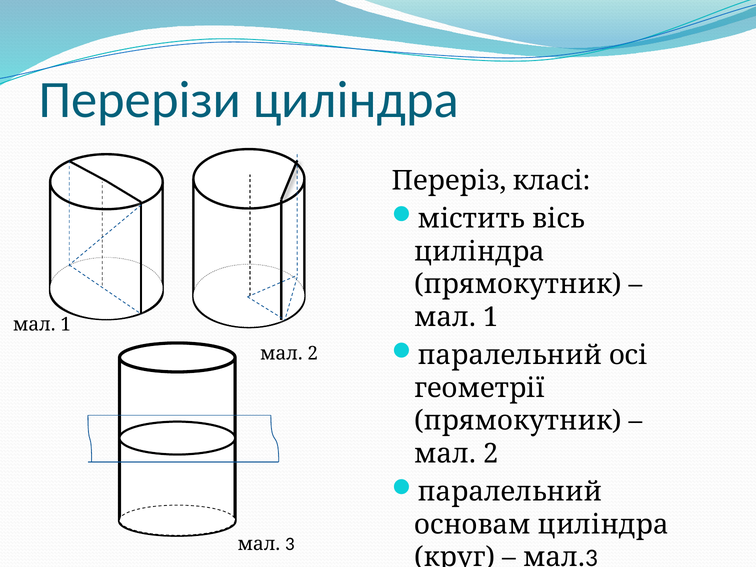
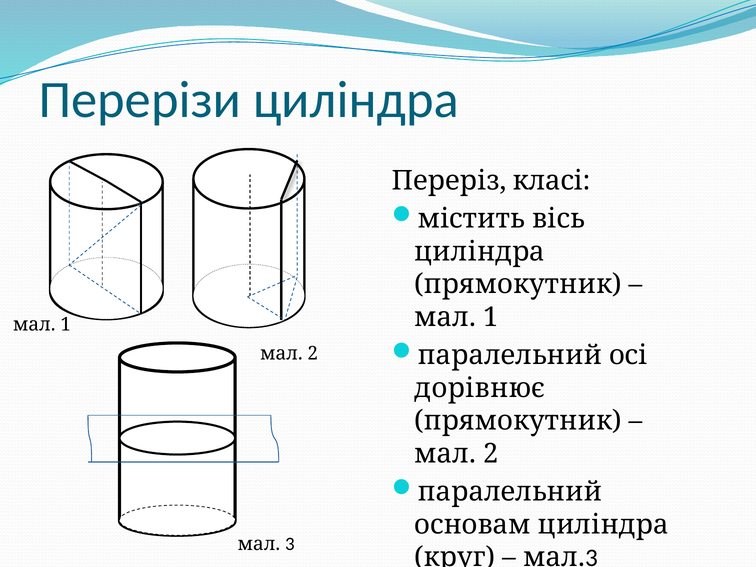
геометрії: геометрії -> дорівнює (480, 388)
